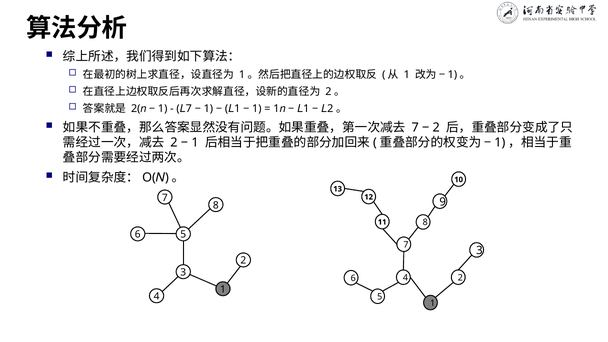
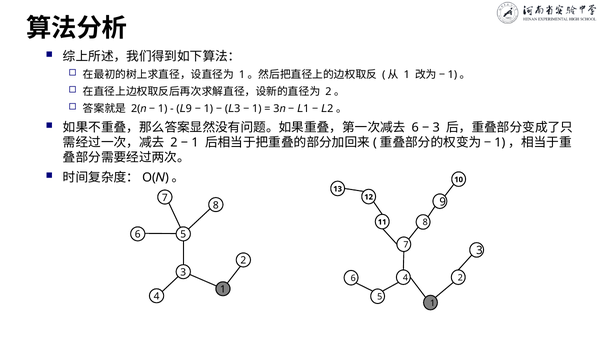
7: 7 -> 9 (189, 109)
1: 1 -> 3 (237, 109)
1: 1 -> 3 (276, 109)
7: 7 -> 6 (415, 127)
2: 2 -> 3 (436, 127)
